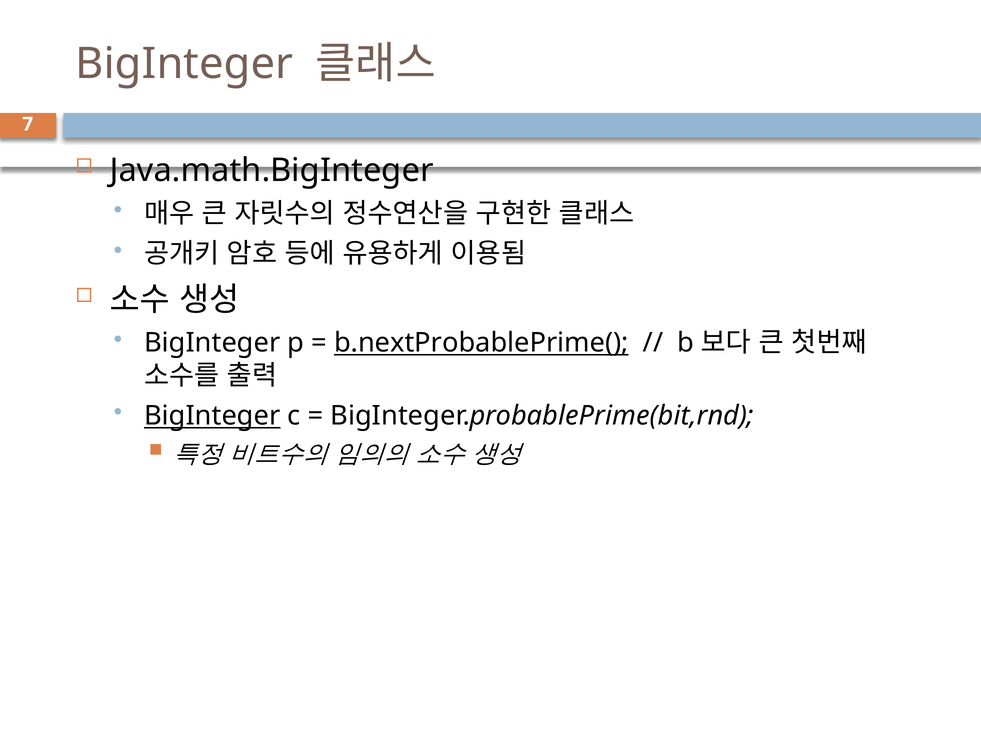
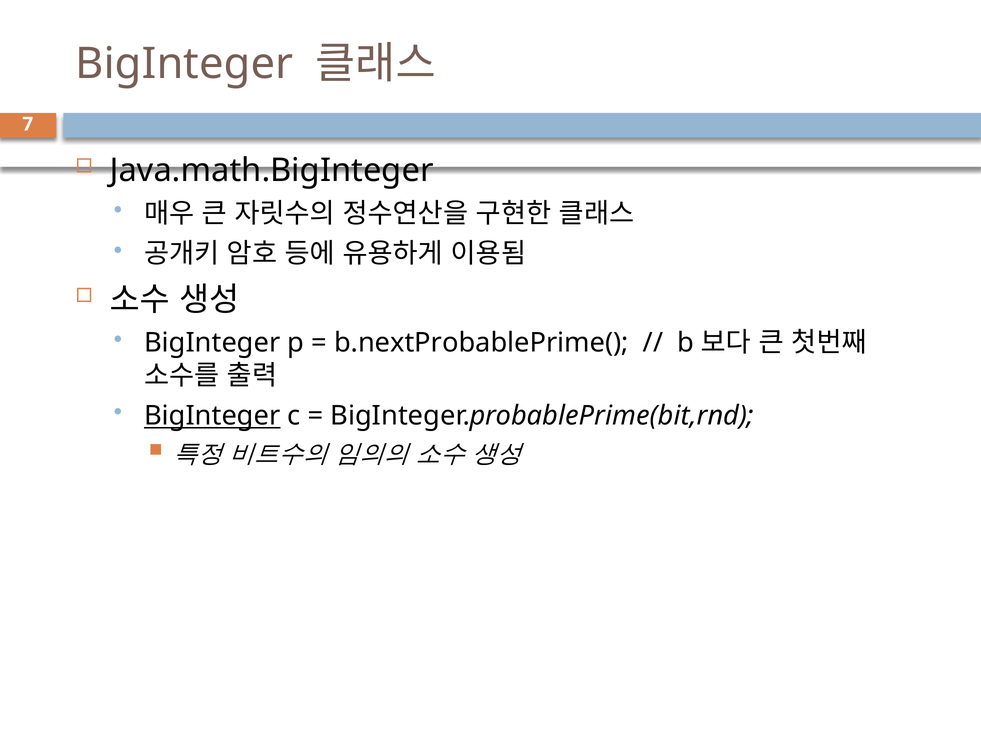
b.nextProbablePrime( underline: present -> none (481, 343)
